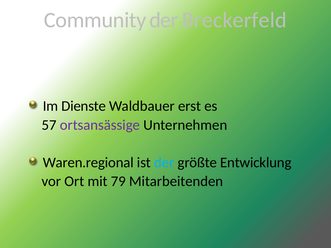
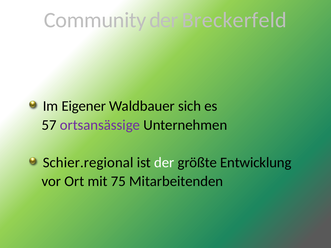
Dienste: Dienste -> Eigener (84, 106)
erst: erst -> sich (190, 106)
Waren.regional: Waren.regional -> Schier.regional (88, 163)
der colour: light blue -> white (164, 163)
79: 79 -> 75 (118, 182)
